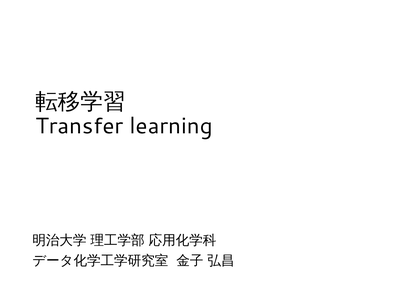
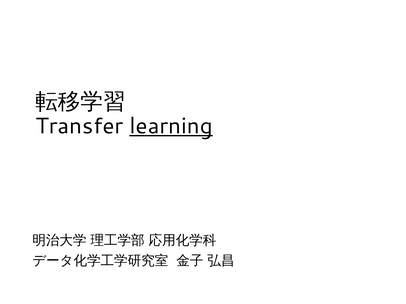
learning underline: none -> present (171, 126)
